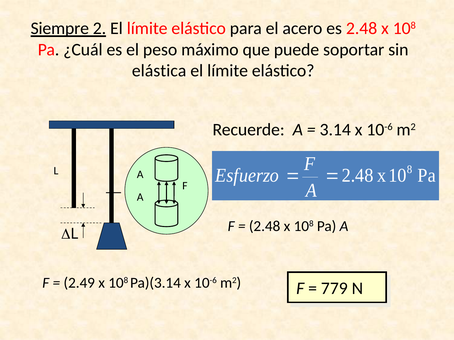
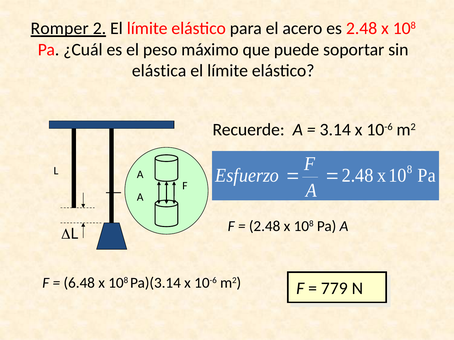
Siempre: Siempre -> Romper (60, 28)
2.49: 2.49 -> 6.48 (79, 283)
